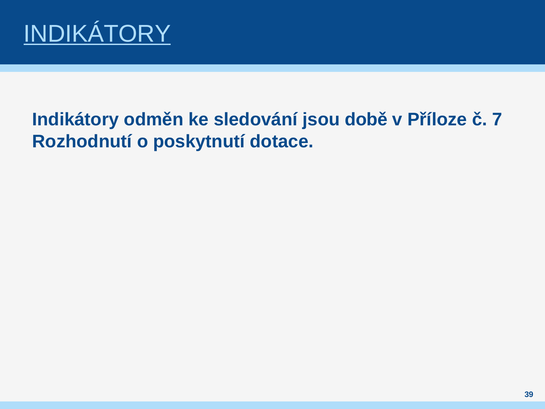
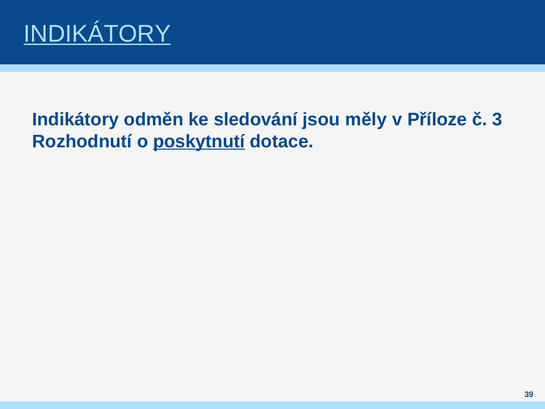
době: době -> měly (366, 119)
7: 7 -> 3 (497, 119)
poskytnutí underline: none -> present (199, 141)
